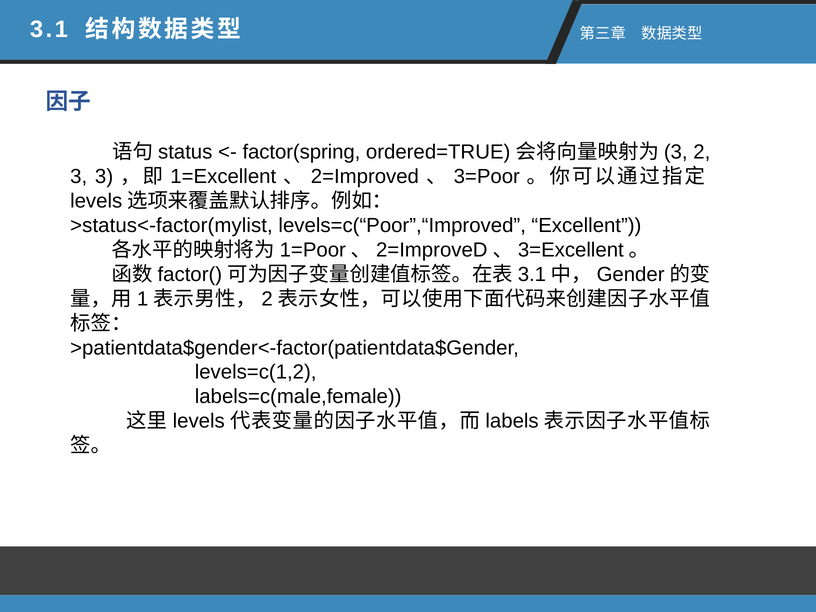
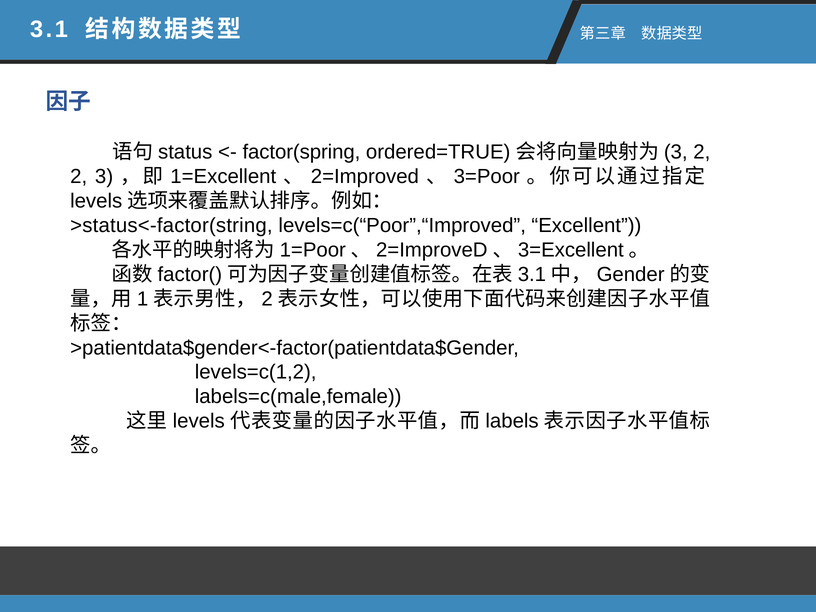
3: 3 -> 2 (79, 176)
>status<-factor(mylist: >status<-factor(mylist -> >status<-factor(string (171, 225)
